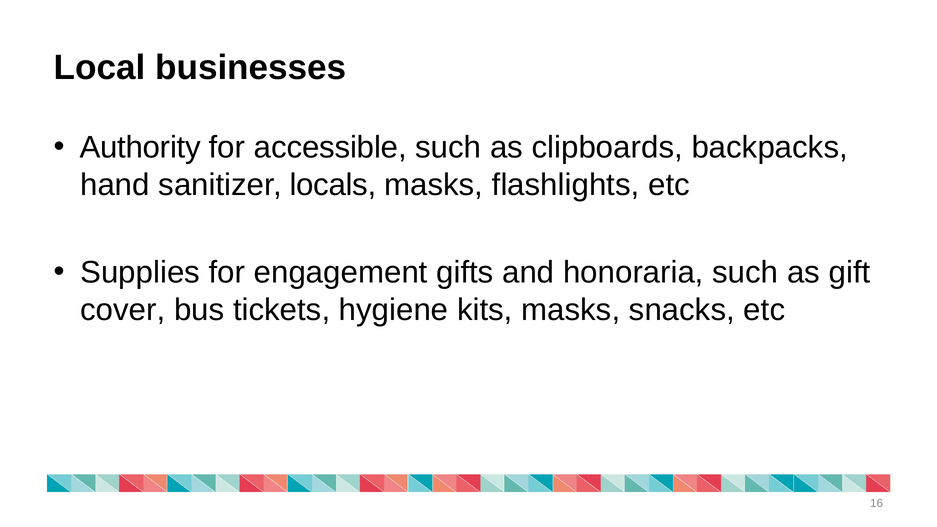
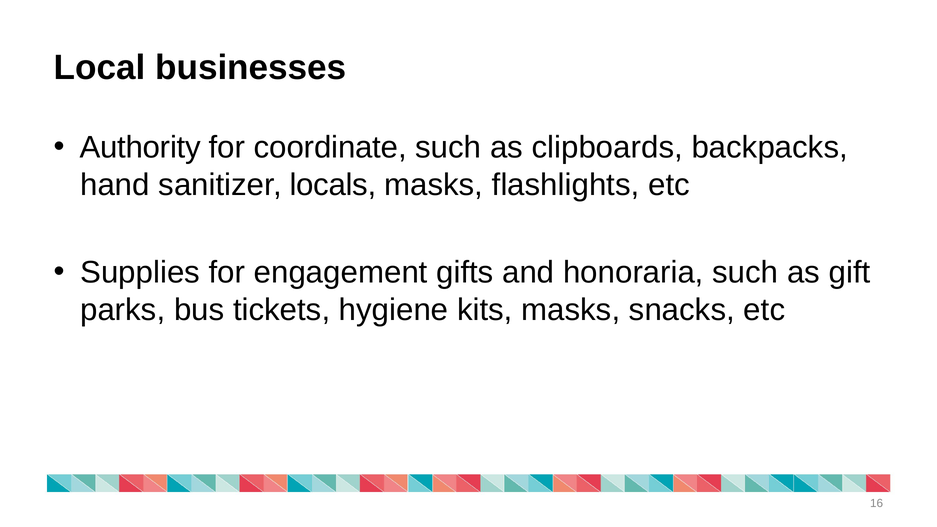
accessible: accessible -> coordinate (330, 147)
cover: cover -> parks (123, 310)
